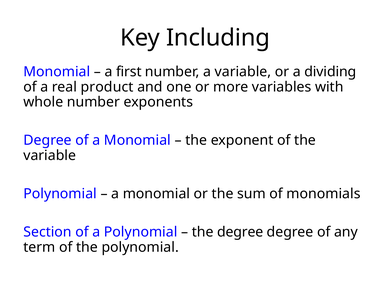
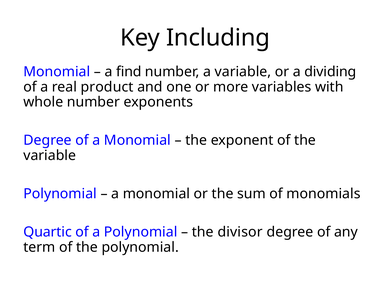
first: first -> find (129, 72)
Section: Section -> Quartic (48, 232)
the degree: degree -> divisor (240, 232)
